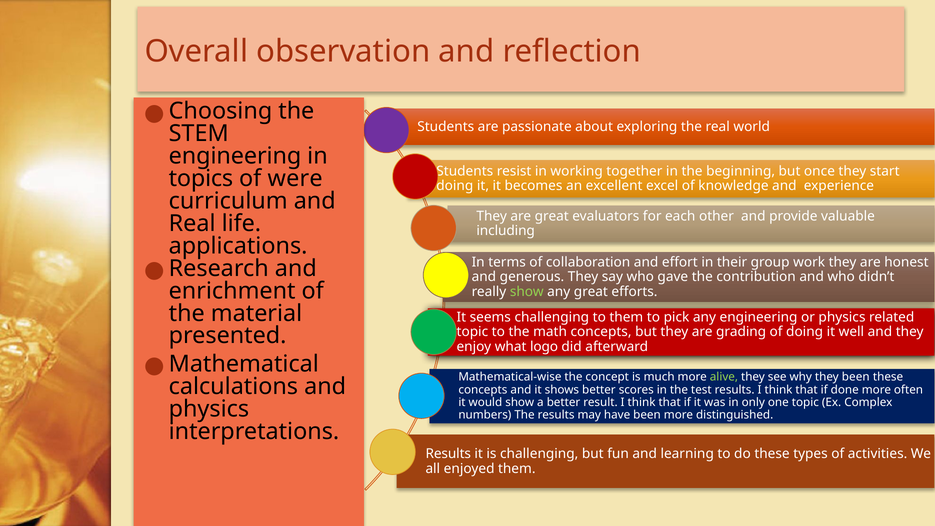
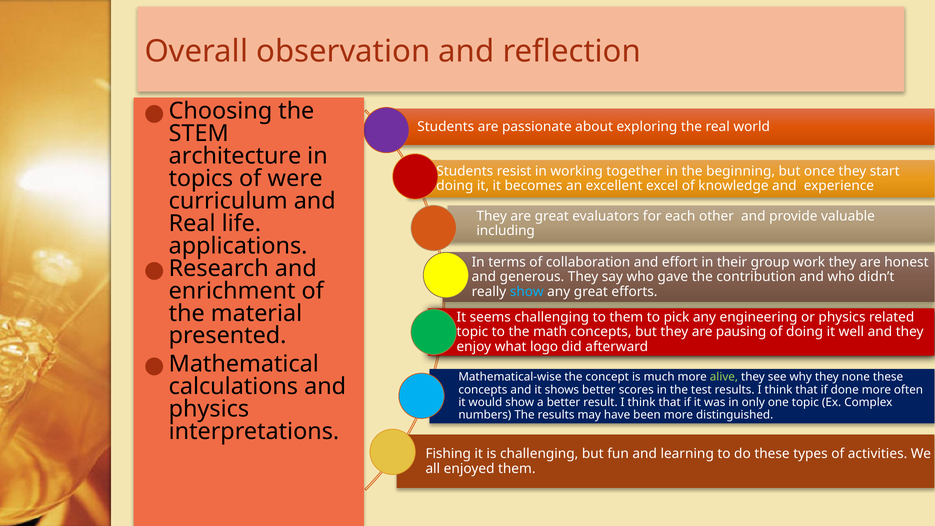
engineering: engineering -> architecture (235, 156)
show colour: light green -> light blue (527, 292)
grading: grading -> pausing (741, 332)
they been: been -> none (856, 377)
Results: Results -> Fishing (448, 454)
